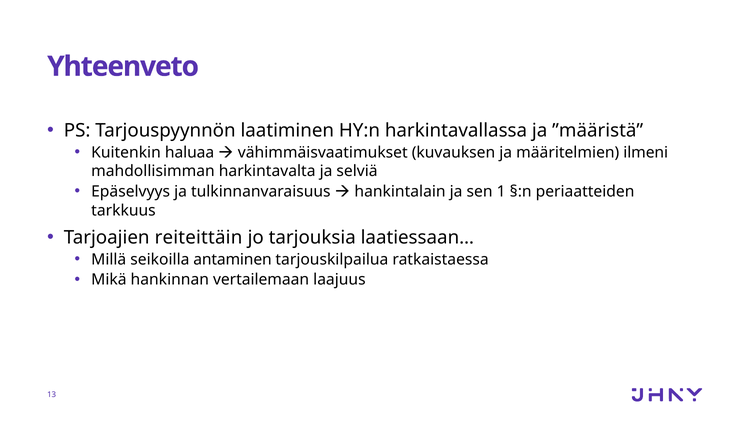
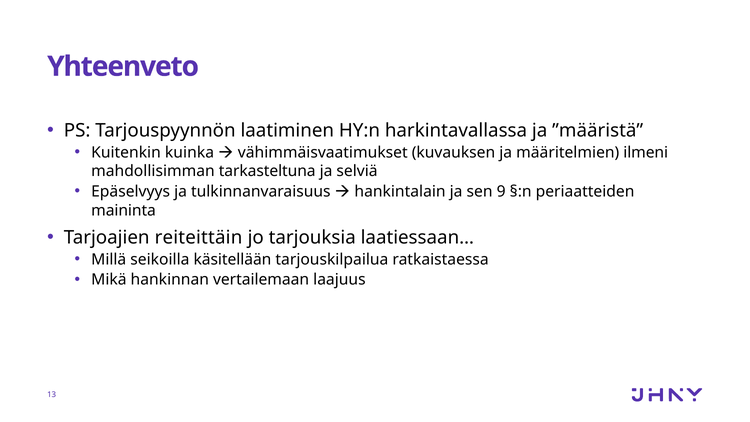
haluaa: haluaa -> kuinka (189, 152)
harkintavalta: harkintavalta -> tarkasteltuna (267, 171)
1: 1 -> 9 (501, 192)
tarkkuus: tarkkuus -> maininta (124, 210)
antaminen: antaminen -> käsitellään (232, 259)
